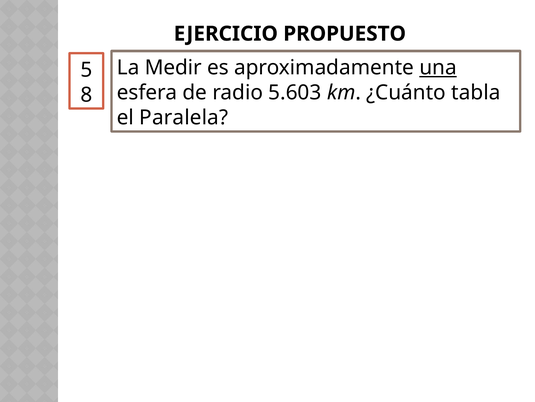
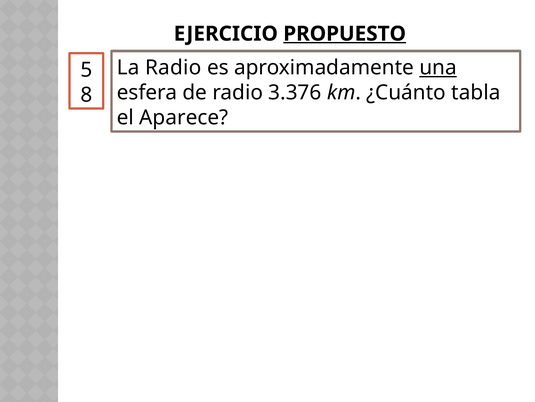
PROPUESTO underline: none -> present (345, 34)
La Medir: Medir -> Radio (173, 67)
5.603: 5.603 -> 3.376 (295, 92)
Paralela: Paralela -> Aparece (184, 117)
